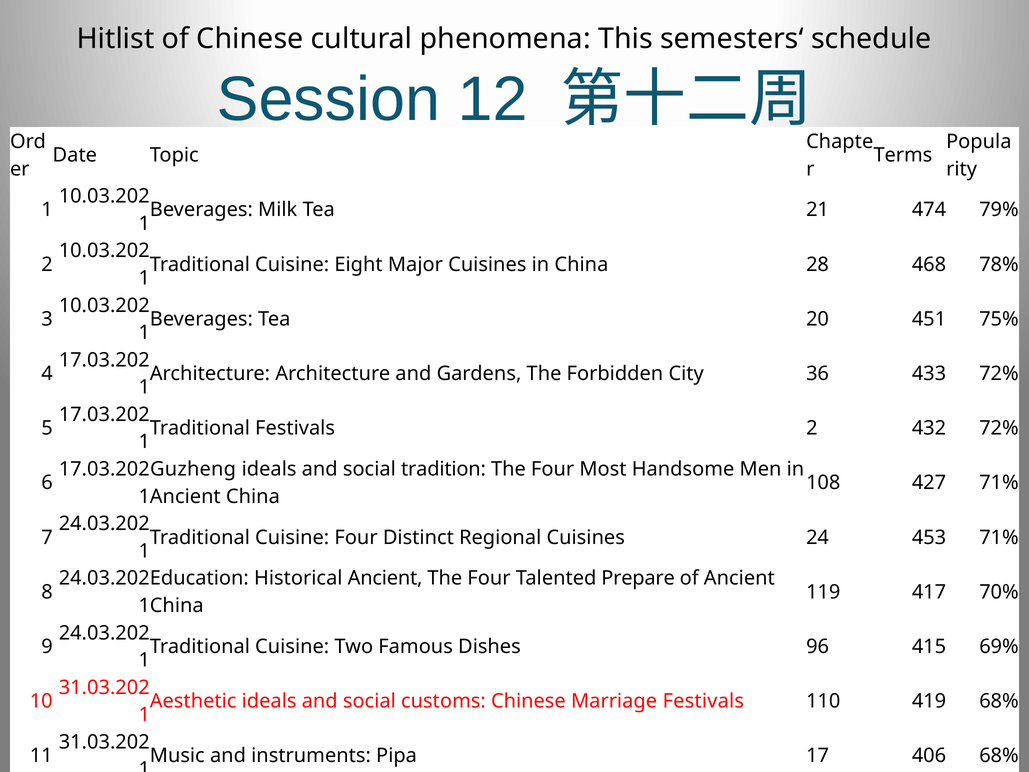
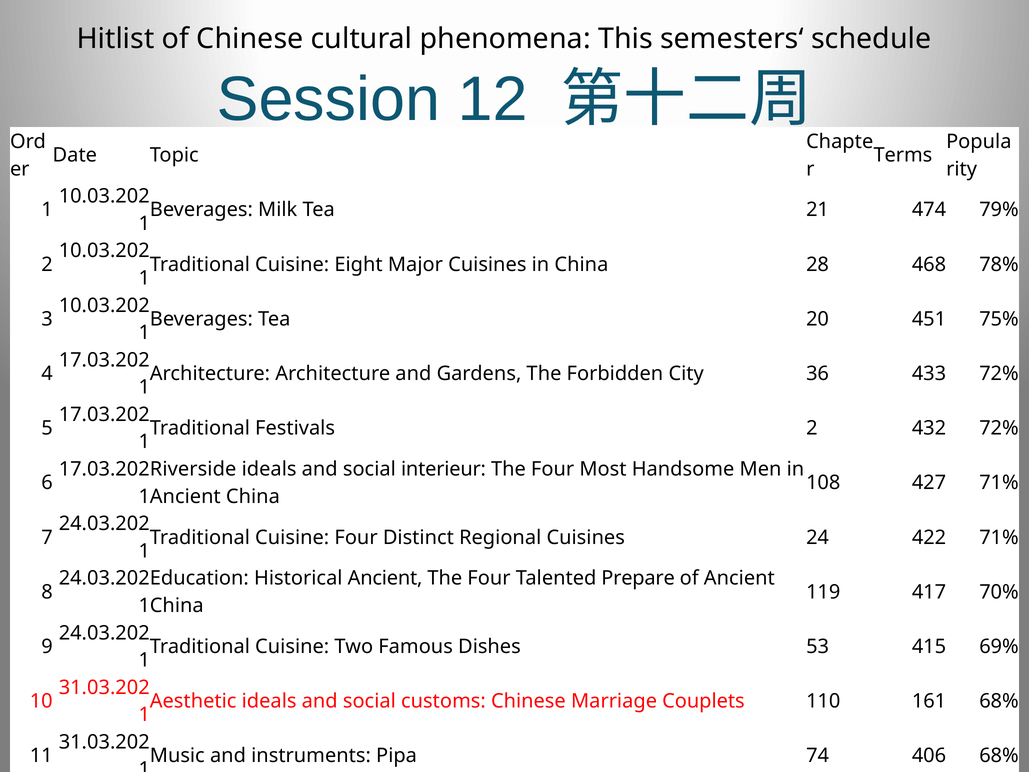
Guzheng: Guzheng -> Riverside (193, 469)
social tradition: tradition -> interieur (444, 469)
453: 453 -> 422 (929, 537)
Dishes 96: 96 -> 53 (818, 646)
Marriage Festivals: Festivals -> Couplets (703, 701)
419: 419 -> 161 (929, 701)
Pipa 17: 17 -> 74 (818, 756)
